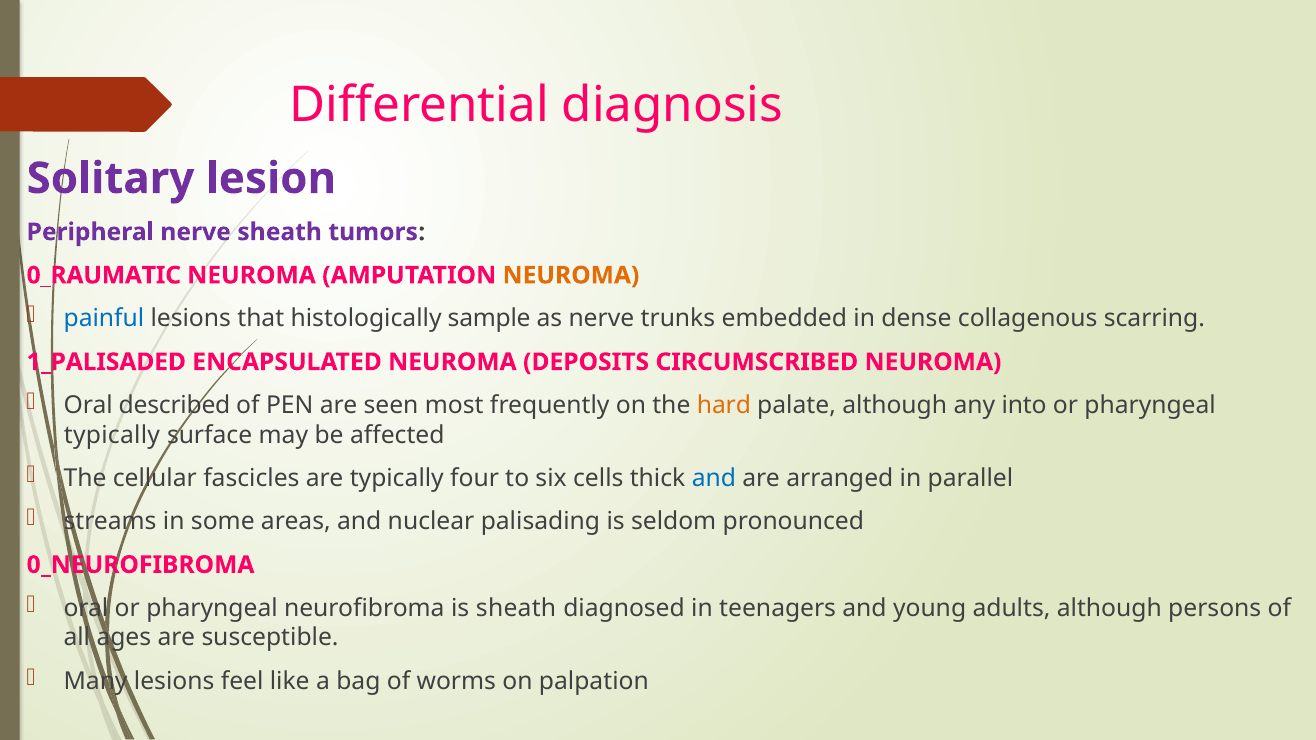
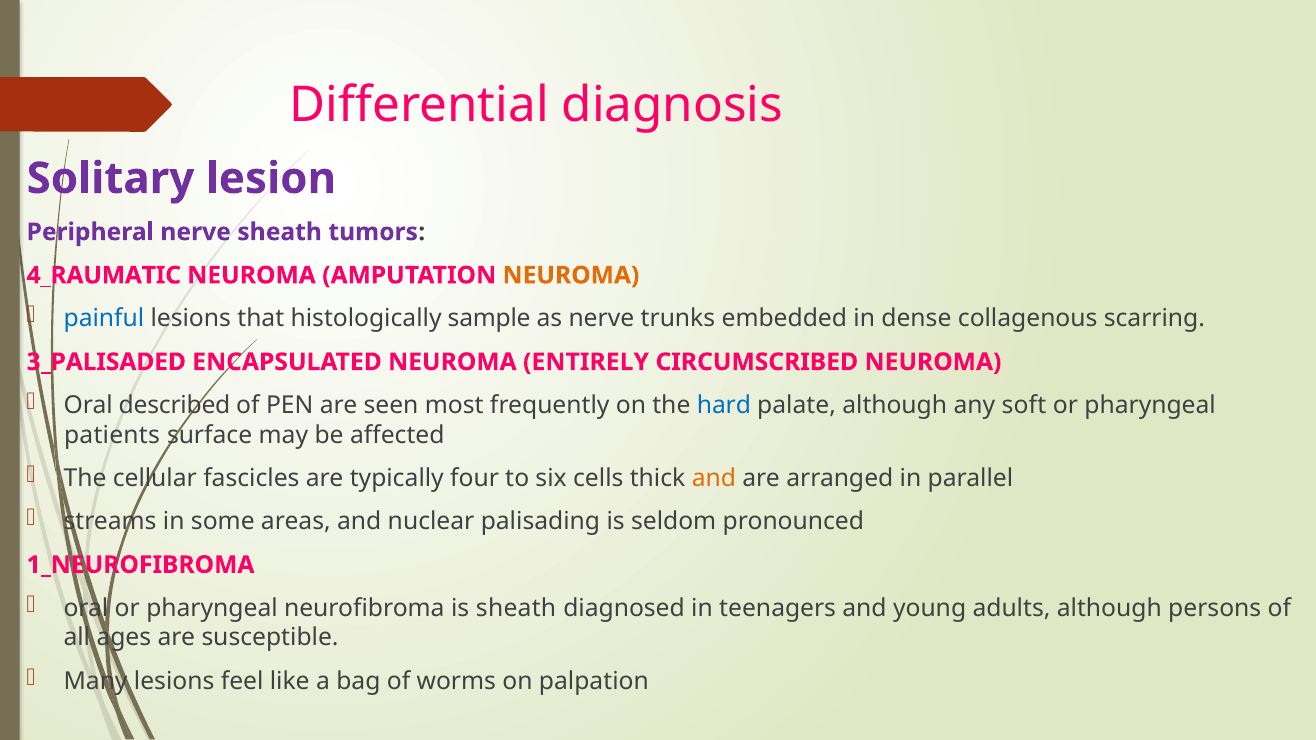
0_RAUMATIC: 0_RAUMATIC -> 4_RAUMATIC (104, 275)
1_PALISADED: 1_PALISADED -> 3_PALISADED (106, 362)
DEPOSITS: DEPOSITS -> ENTIRELY (586, 362)
hard colour: orange -> blue (724, 405)
into: into -> soft (1024, 405)
typically: typically -> patients (112, 435)
and colour: blue -> orange (714, 478)
0_NEUROFIBROMA: 0_NEUROFIBROMA -> 1_NEUROFIBROMA (140, 565)
